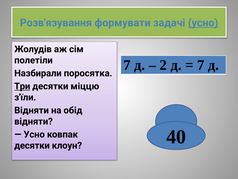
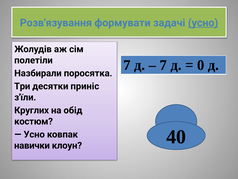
2: 2 -> 7 (163, 65)
7: 7 -> 0 (201, 65)
Три underline: present -> none (22, 86)
міццю: міццю -> приніс (85, 86)
Відняти: Відняти -> Круглих (32, 110)
відняти: відняти -> костюм (34, 121)
десятки: десятки -> навички (32, 145)
